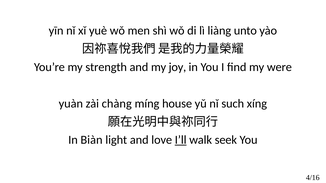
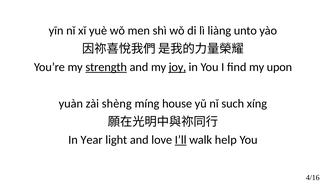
strength underline: none -> present (106, 67)
joy underline: none -> present (177, 67)
were: were -> upon (279, 67)
chàng: chàng -> shèng (117, 104)
Biàn: Biàn -> Year (92, 140)
seek: seek -> help (226, 140)
